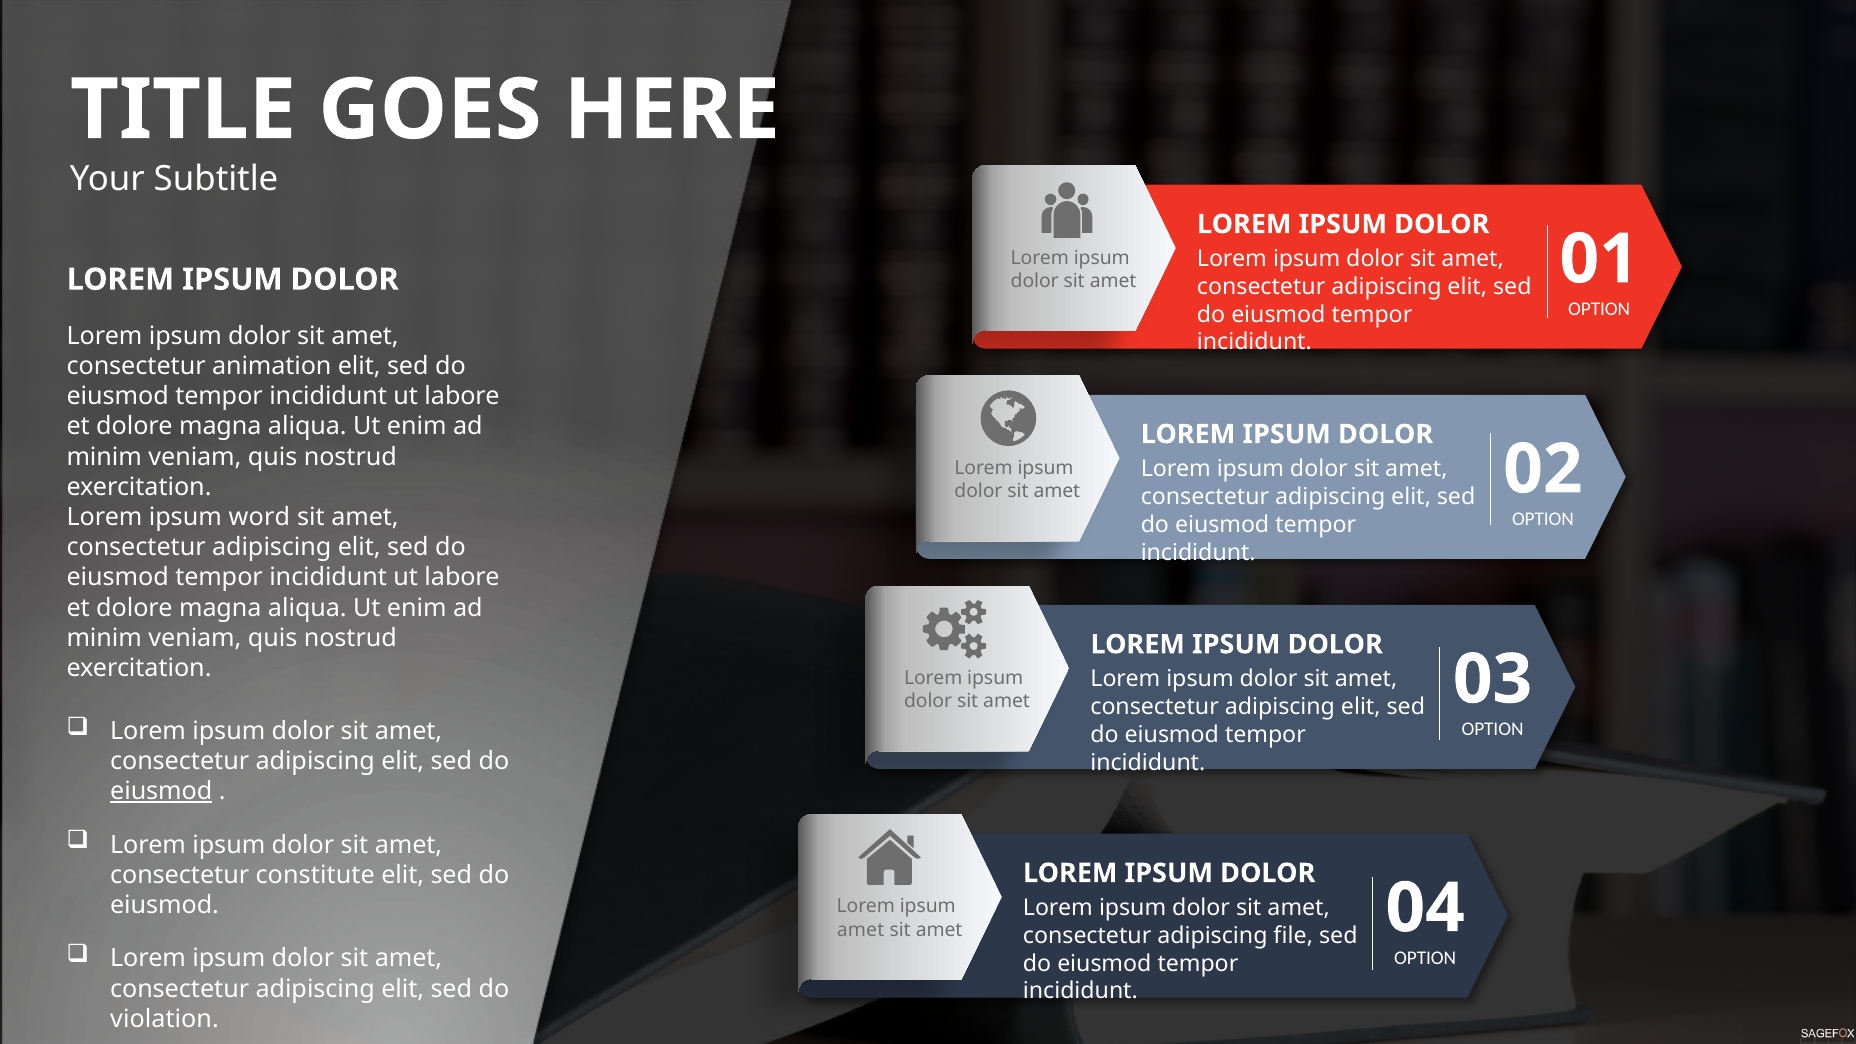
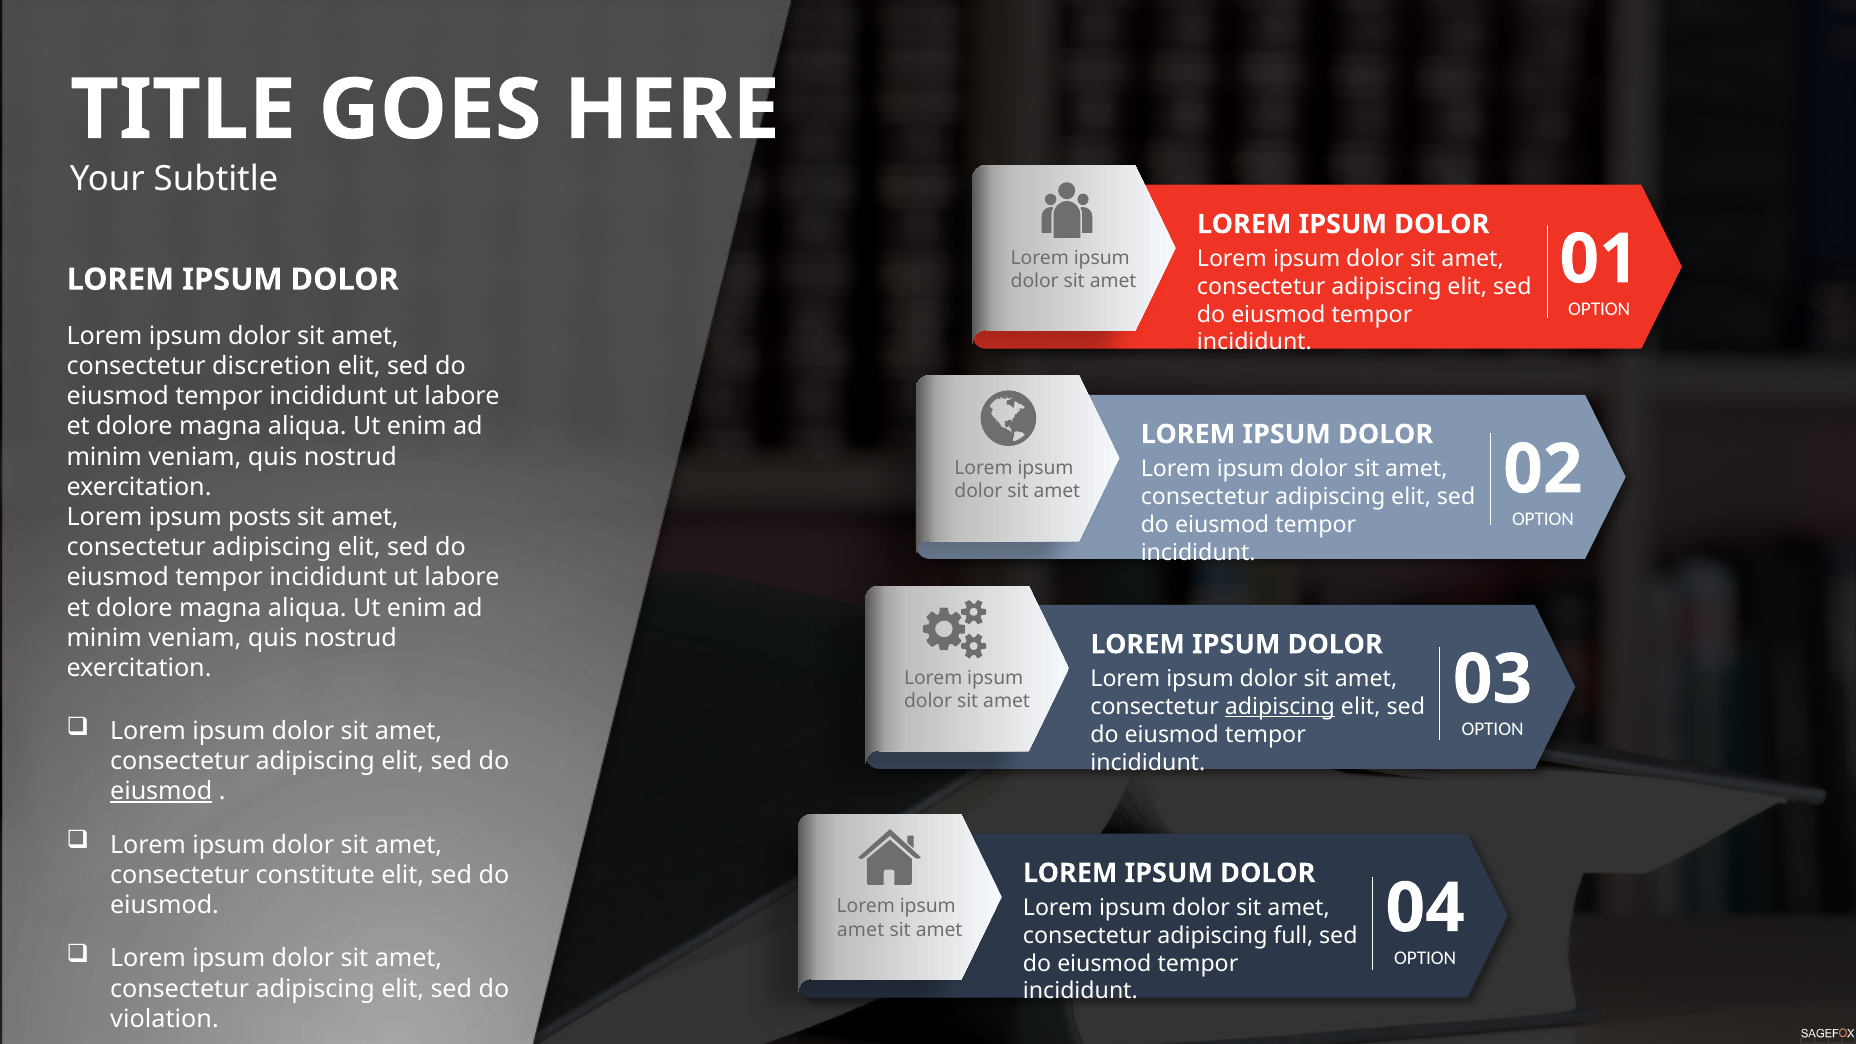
animation: animation -> discretion (272, 366)
word: word -> posts (260, 517)
adipiscing underline: none -> present (1280, 707)
file: file -> full (1293, 936)
